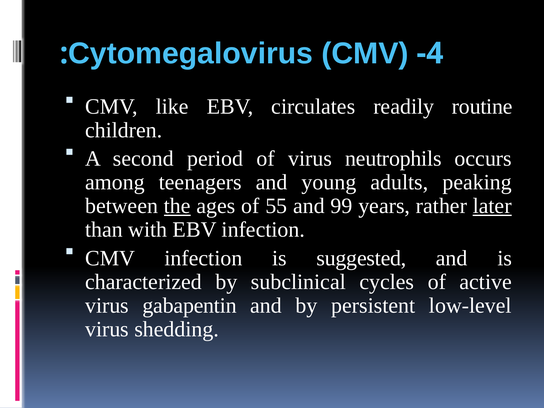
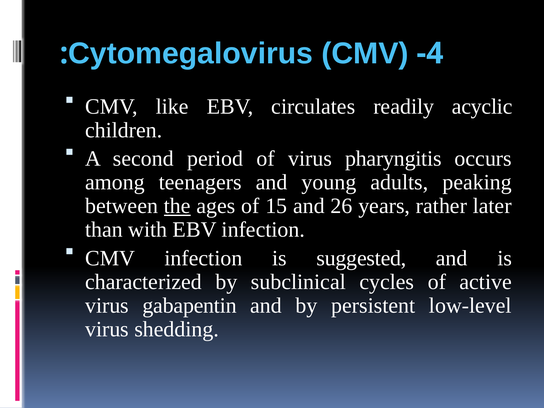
routine: routine -> acyclic (482, 107)
neutrophils: neutrophils -> pharyngitis (393, 159)
55: 55 -> 15 (276, 206)
99: 99 -> 26 (341, 206)
later underline: present -> none (492, 206)
